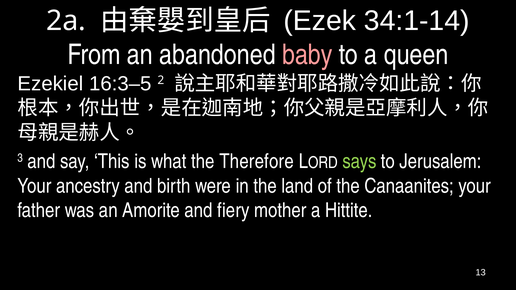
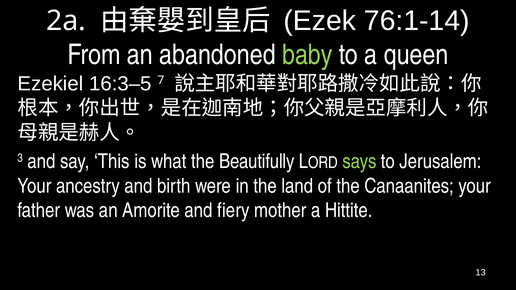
34:1-14: 34:1-14 -> 76:1-14 (417, 21)
baby colour: pink -> light green (307, 55)
2: 2 -> 7 (161, 80)
Therefore: Therefore -> Beautifully (257, 161)
